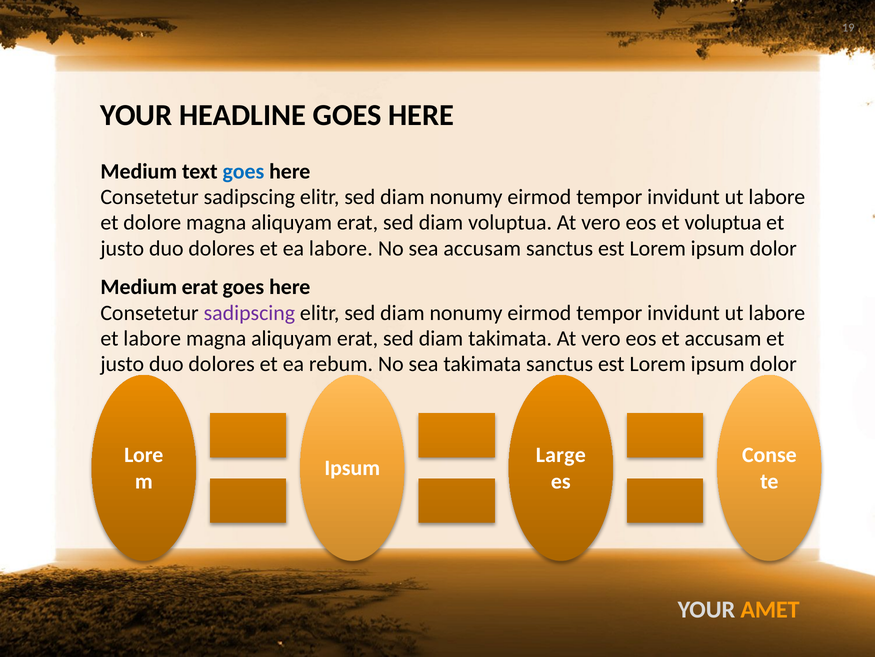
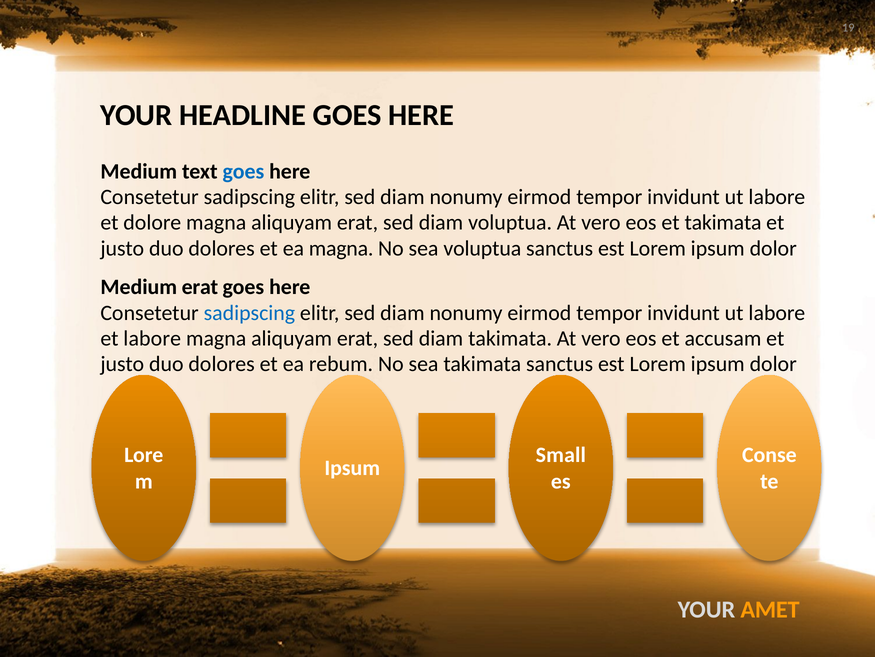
et voluptua: voluptua -> takimata (723, 222)
ea labore: labore -> magna (341, 248)
sea accusam: accusam -> voluptua (482, 248)
sadipscing colour: purple -> blue (249, 312)
Large: Large -> Small (561, 454)
